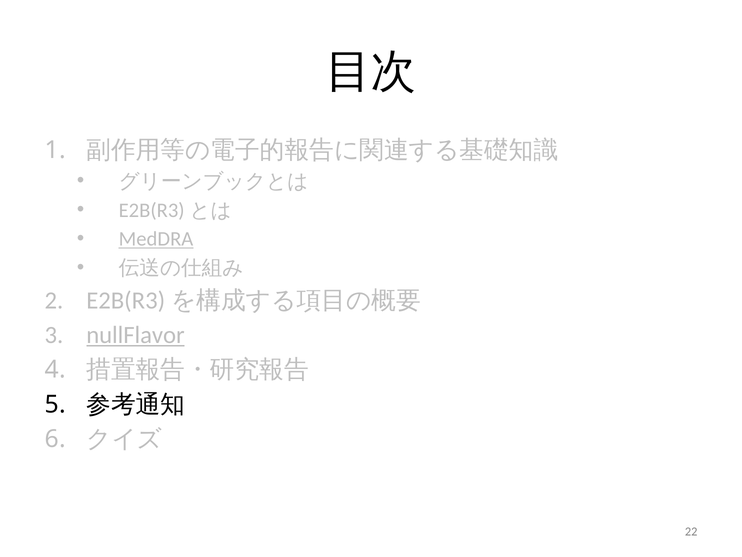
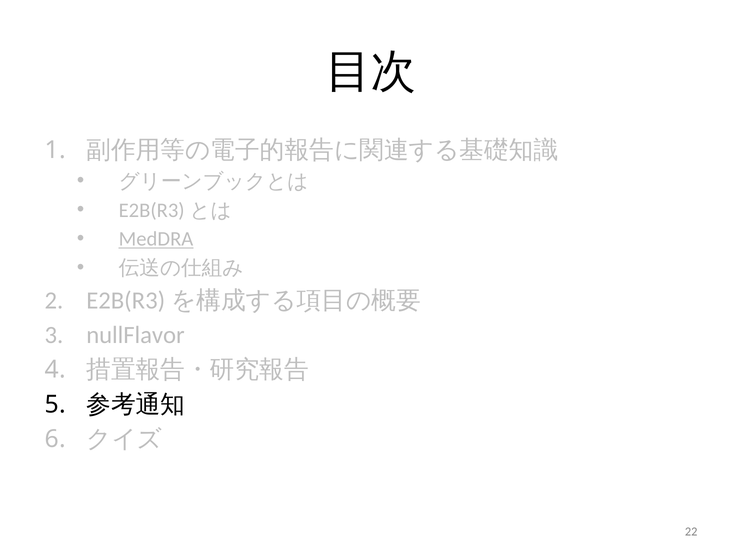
nullFlavor underline: present -> none (135, 335)
